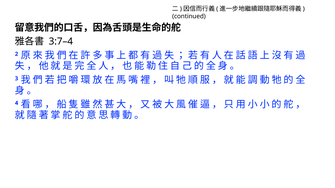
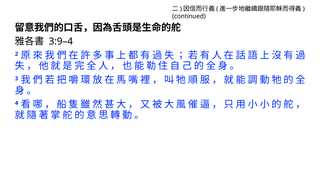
3:7–4: 3:7–4 -> 3:9–4 (61, 42)
